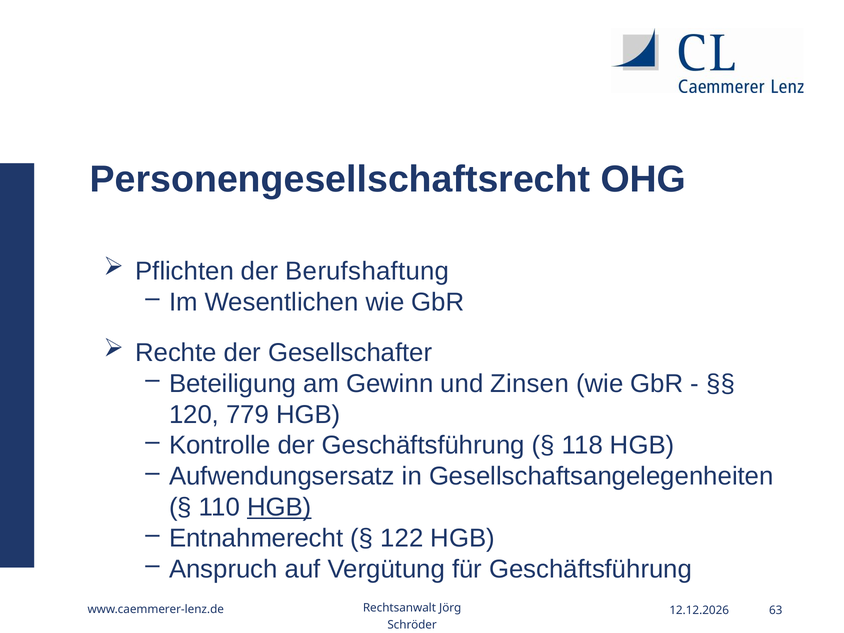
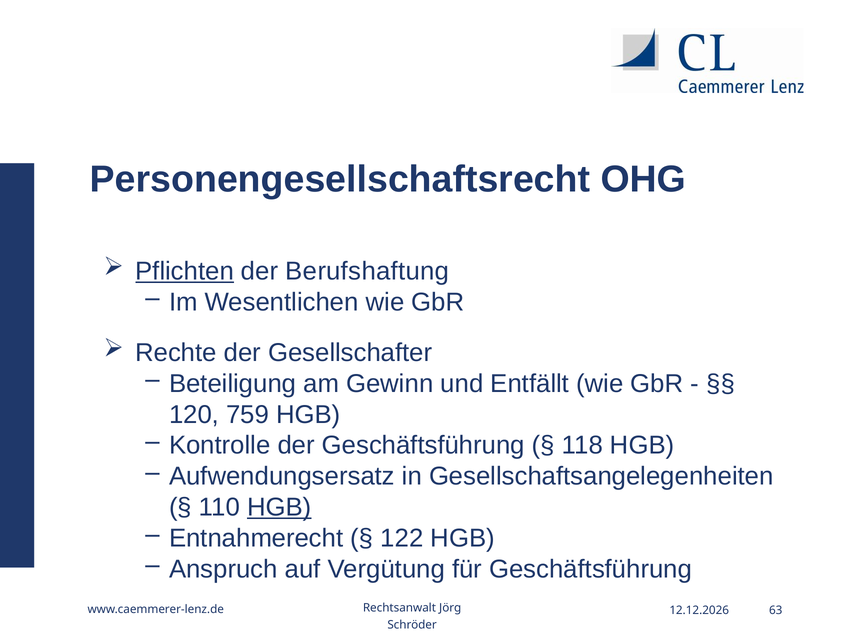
Pflichten underline: none -> present (185, 271)
Zinsen: Zinsen -> Entfällt (530, 384)
779: 779 -> 759 (248, 415)
